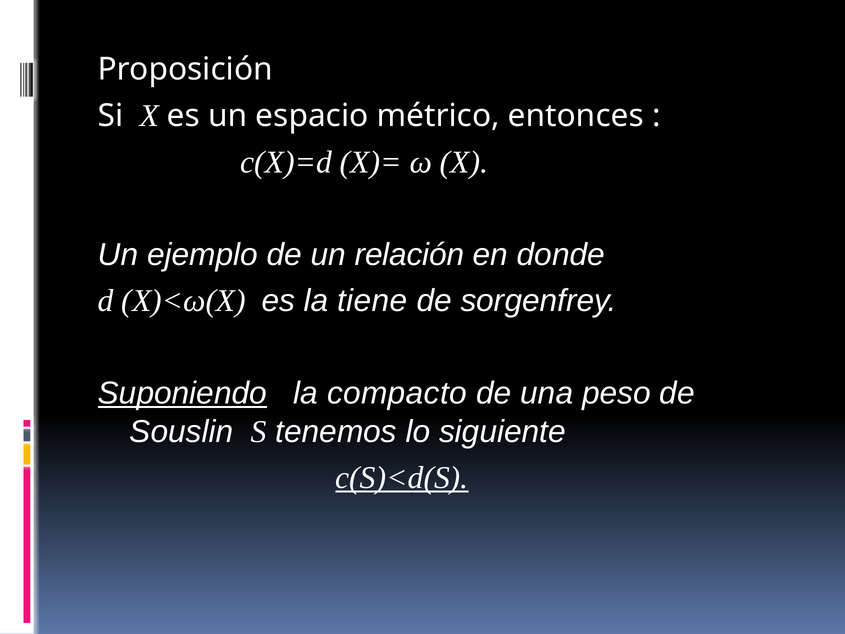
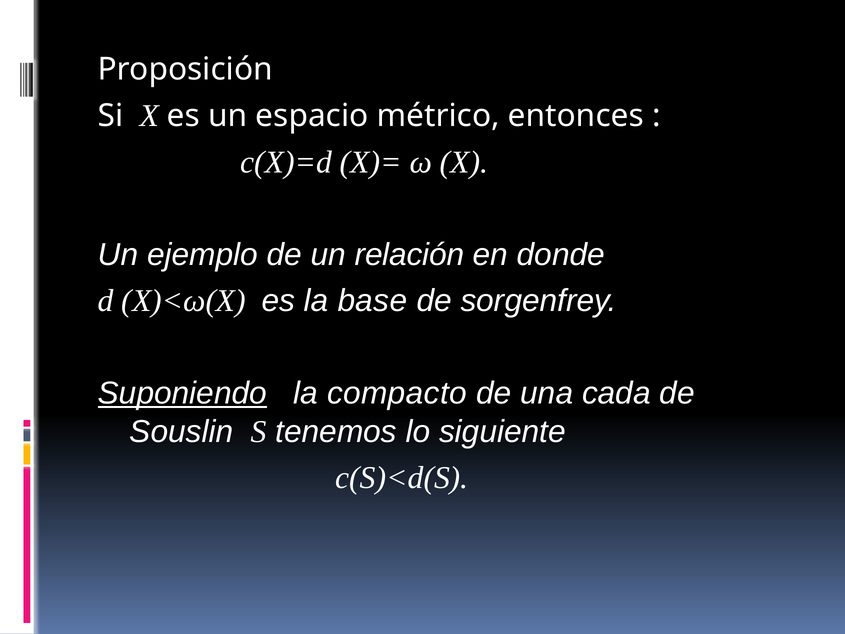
tiene: tiene -> base (372, 301)
peso: peso -> cada (616, 393)
c(S)<d(S underline: present -> none (402, 478)
